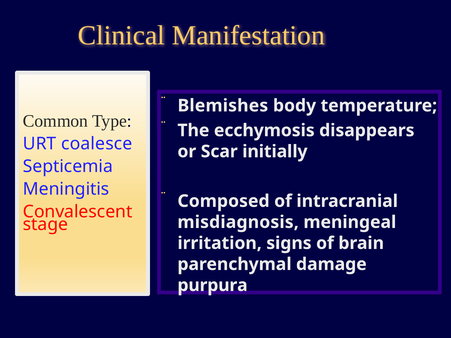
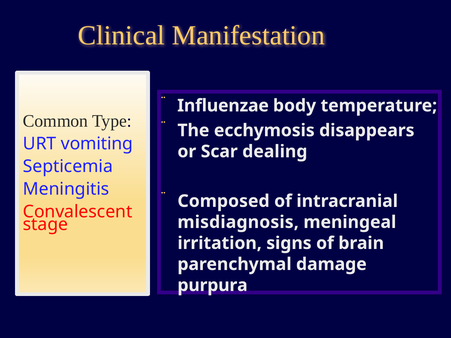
Blemishes: Blemishes -> Influenzae (223, 106)
coalesce: coalesce -> vomiting (97, 144)
initially: initially -> dealing (275, 152)
